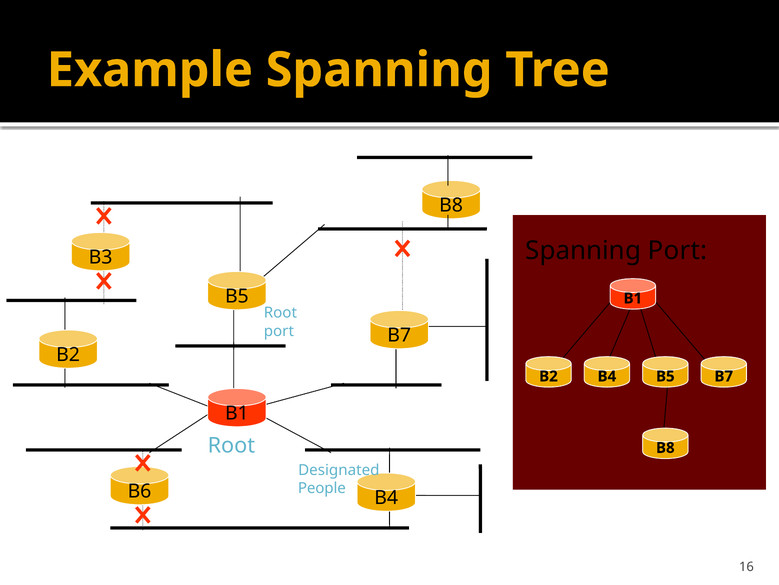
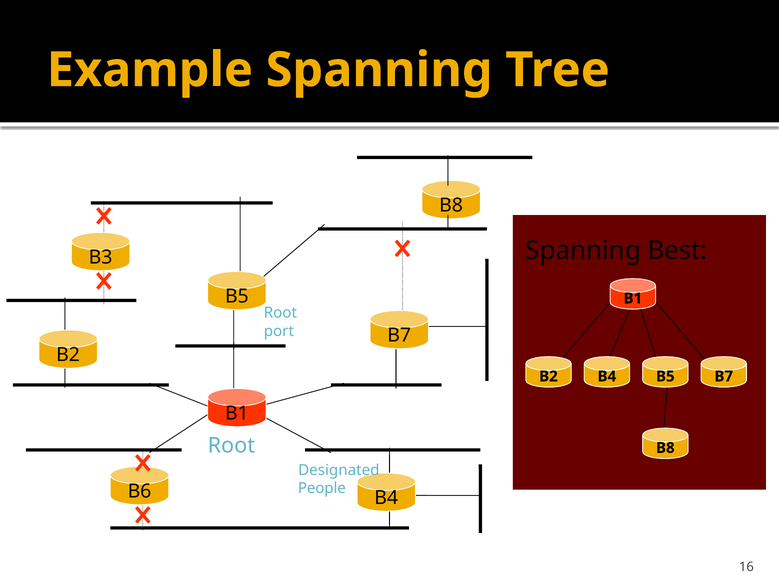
Spanning Port: Port -> Best (678, 250)
